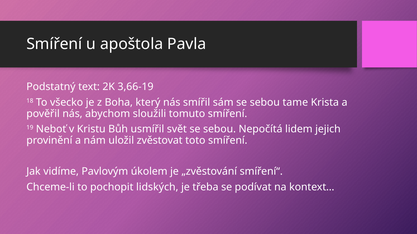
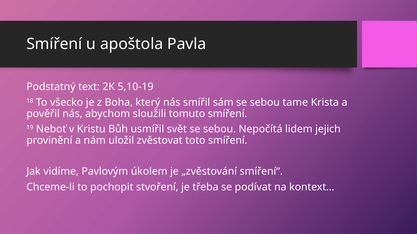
3,66-19: 3,66-19 -> 5,10-19 (136, 87)
lidských: lidských -> stvoření (157, 188)
